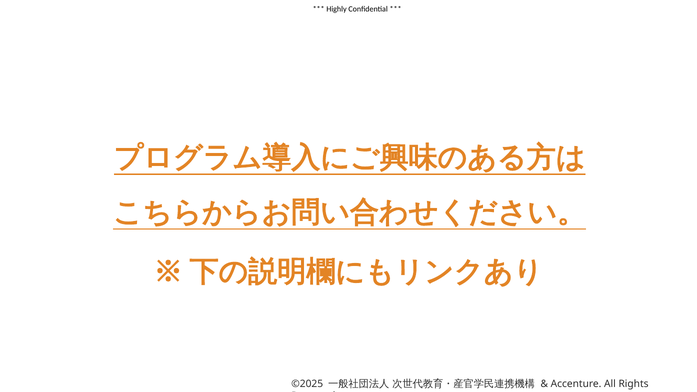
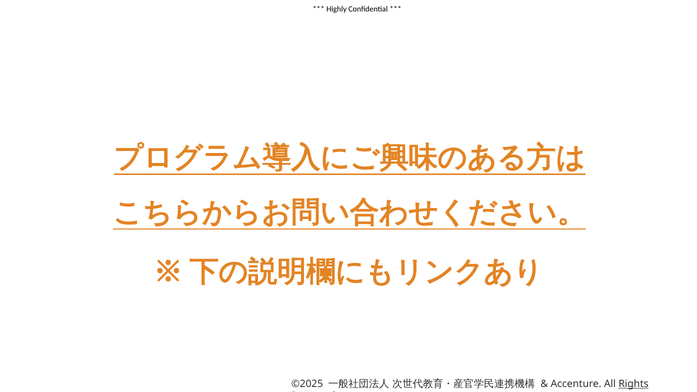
Rights underline: none -> present (634, 384)
